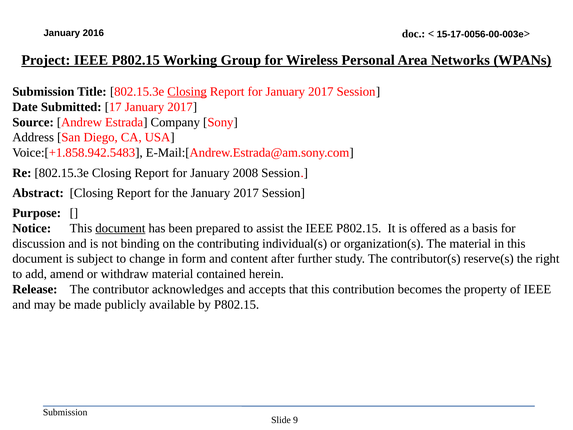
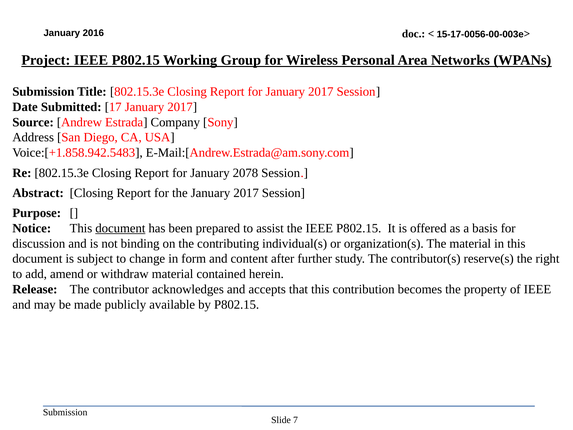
Closing underline: present -> none (187, 92)
2008: 2008 -> 2078 (245, 173)
9: 9 -> 7 (296, 420)
